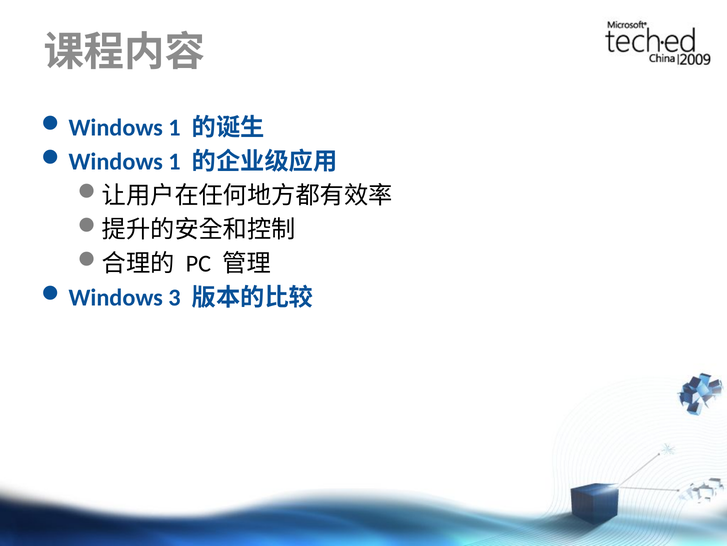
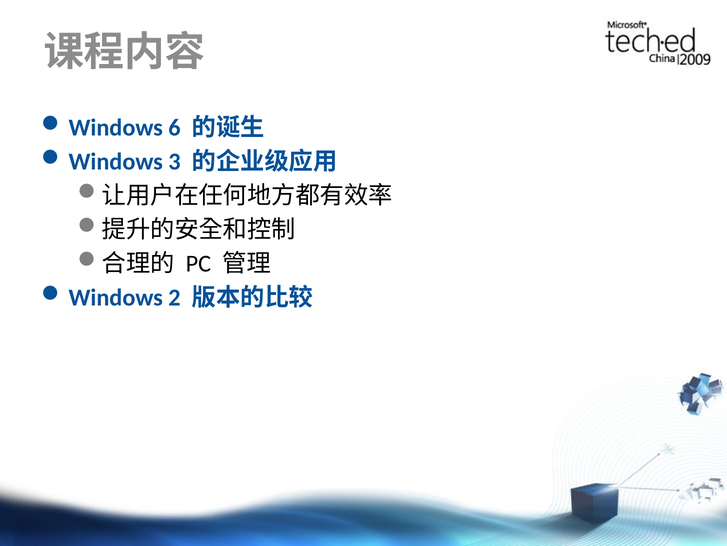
1: 1 -> 6 (174, 128)
1: 1 -> 3 (174, 162)
3: 3 -> 2 (174, 297)
